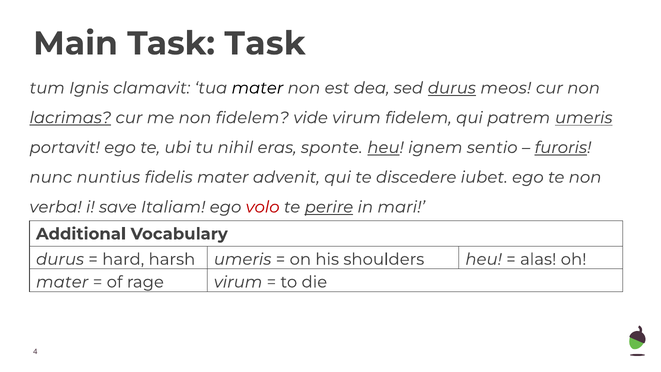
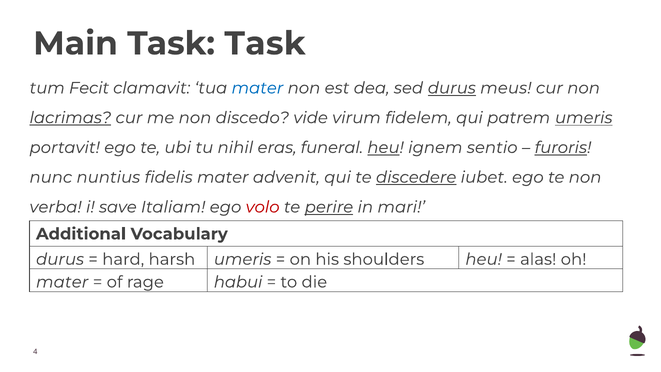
Ignis: Ignis -> Fecit (89, 88)
mater colour: black -> blue (257, 88)
meos: meos -> meus (506, 88)
non fidelem: fidelem -> discedo (252, 118)
sponte: sponte -> funeral (332, 147)
discedere underline: none -> present (416, 177)
rage virum: virum -> habui (238, 282)
